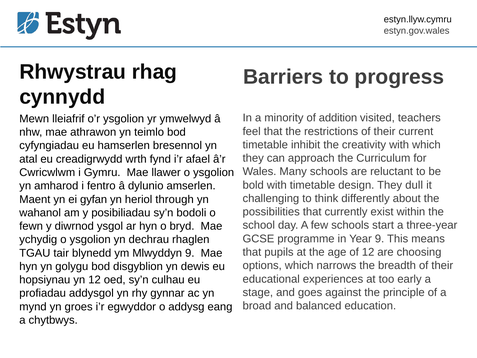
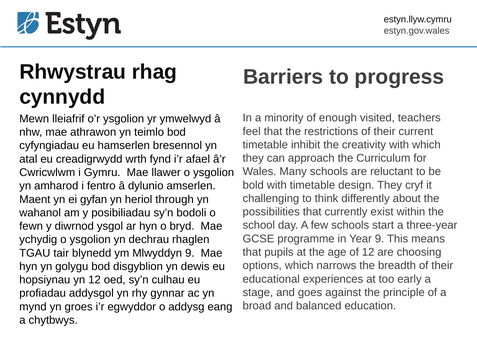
addition: addition -> enough (338, 118)
dull: dull -> cryf (414, 185)
